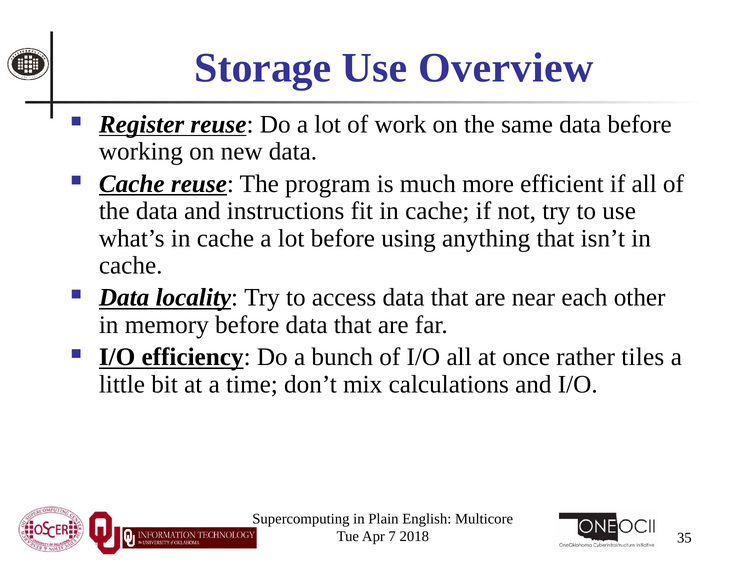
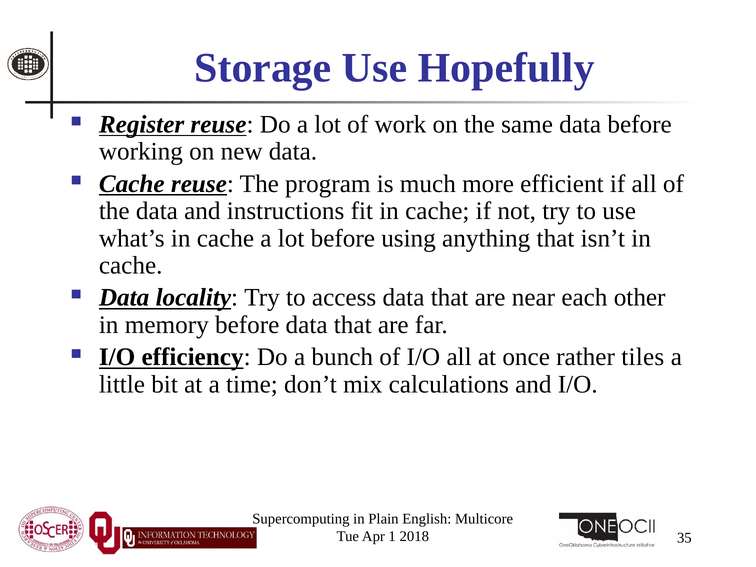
Overview: Overview -> Hopefully (506, 68)
7: 7 -> 1 (392, 536)
